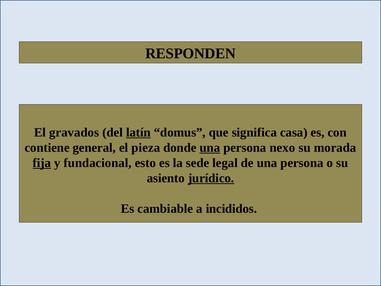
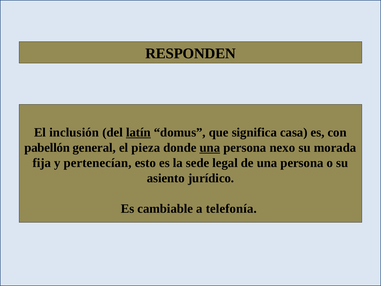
gravados: gravados -> inclusión (74, 132)
contiene: contiene -> pabellón (47, 148)
fija underline: present -> none (42, 163)
fundacional: fundacional -> pertenecían (98, 163)
jurídico underline: present -> none (211, 178)
incididos: incididos -> telefonía (231, 209)
